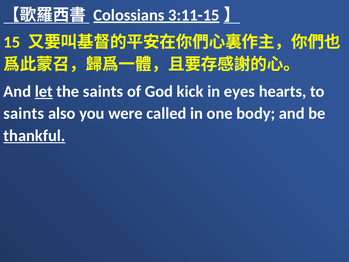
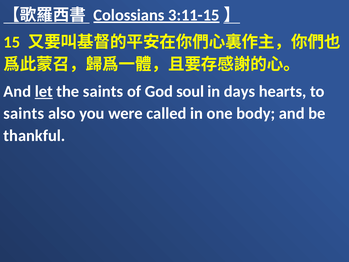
kick: kick -> soul (190, 91)
eyes: eyes -> days (240, 91)
thankful underline: present -> none (34, 136)
